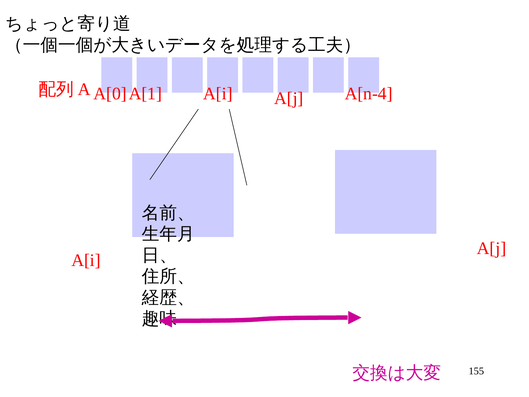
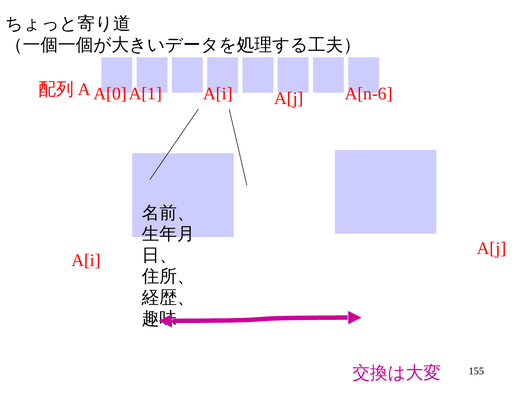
A[n-4: A[n-4 -> A[n-6 (369, 94)
